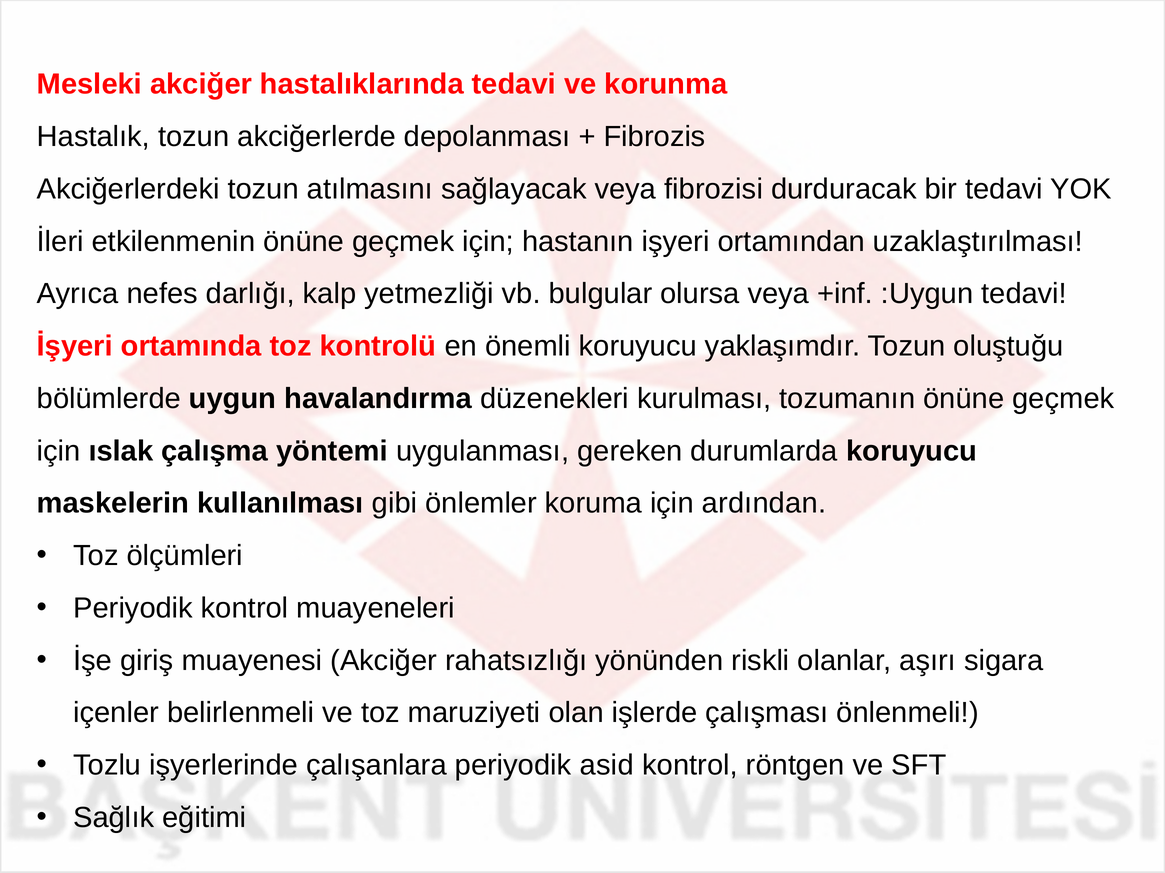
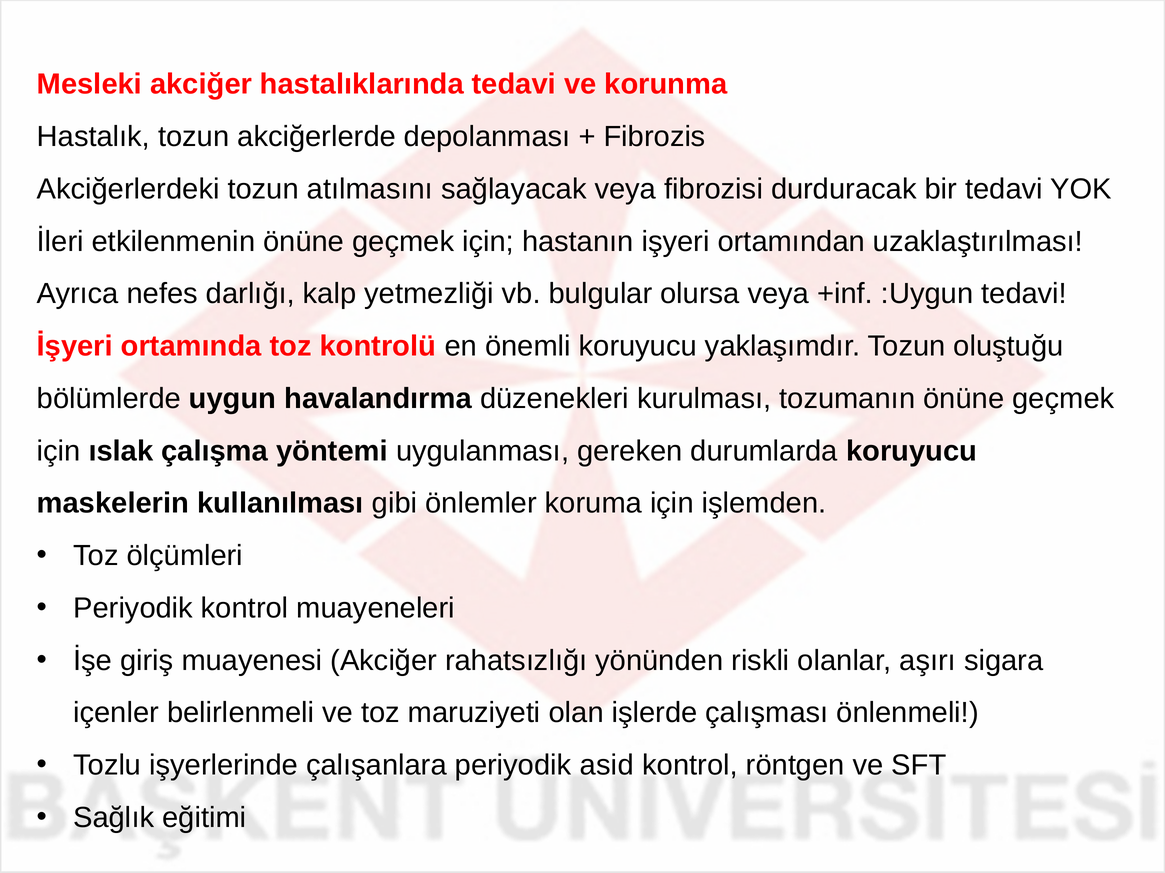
ardından: ardından -> işlemden (764, 504)
